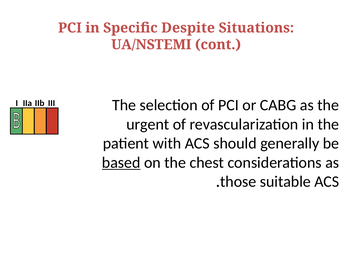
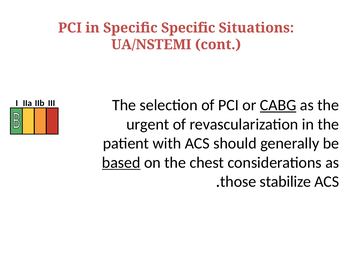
Specific Despite: Despite -> Specific (188, 28)
CABG underline: none -> present (278, 105)
suitable: suitable -> stabilize (285, 181)
